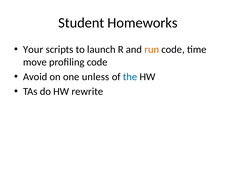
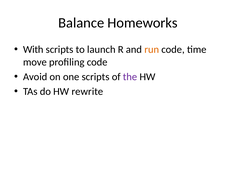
Student: Student -> Balance (81, 23)
Your: Your -> With (33, 50)
one unless: unless -> scripts (96, 77)
the colour: blue -> purple (130, 77)
